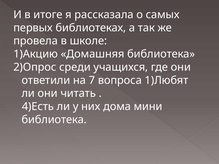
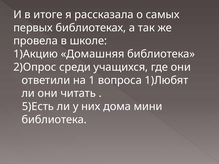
7: 7 -> 1 (92, 80)
4)Есть: 4)Есть -> 5)Есть (38, 107)
